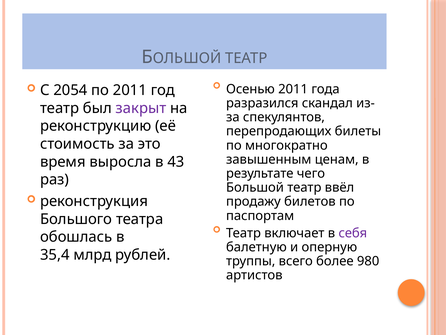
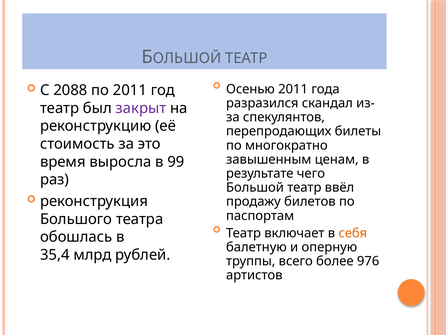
2054: 2054 -> 2088 (70, 90)
43: 43 -> 99 (176, 162)
себя colour: purple -> orange (353, 233)
980: 980 -> 976 (368, 261)
